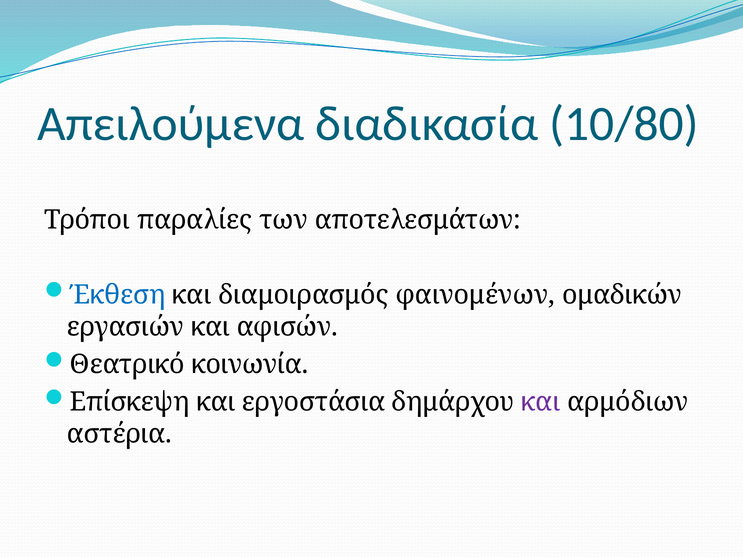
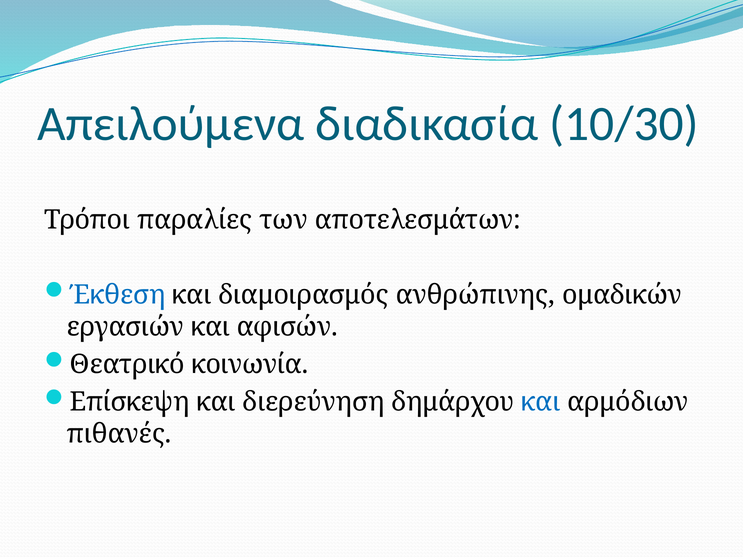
10/80: 10/80 -> 10/30 (624, 124)
φαινομένων: φαινομένων -> ανθρώπινης (475, 295)
εργοστάσια: εργοστάσια -> διερεύνηση (313, 402)
και colour: purple -> blue (541, 402)
αστέρια: αστέρια -> πιθανές (119, 434)
